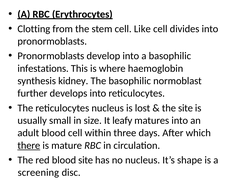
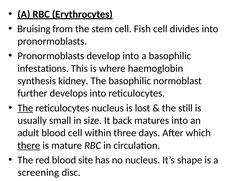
Clotting: Clotting -> Bruising (34, 29)
Like: Like -> Fish (142, 29)
The underline: none -> present (25, 108)
the site: site -> still (185, 108)
leafy: leafy -> back (122, 120)
